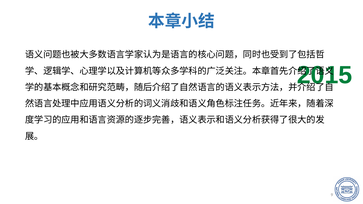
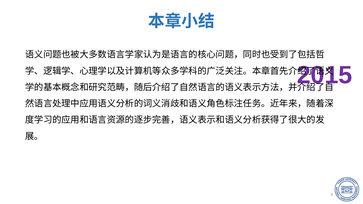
2015 colour: green -> purple (325, 75)
